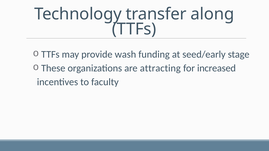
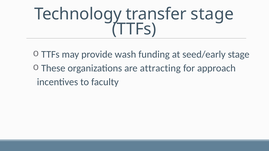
transfer along: along -> stage (212, 14)
increased: increased -> approach (216, 68)
